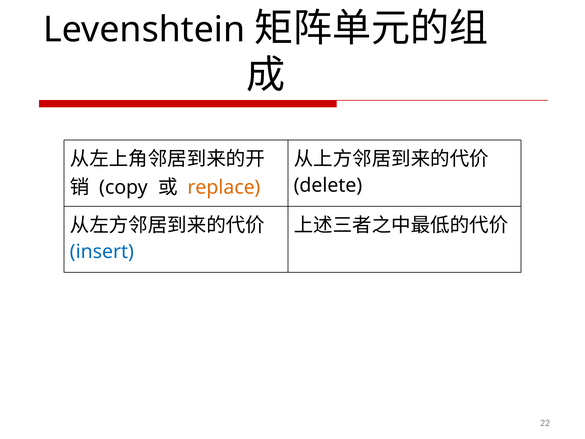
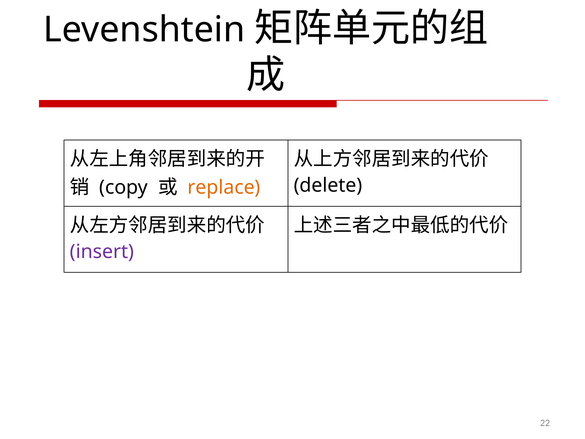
insert colour: blue -> purple (102, 252)
